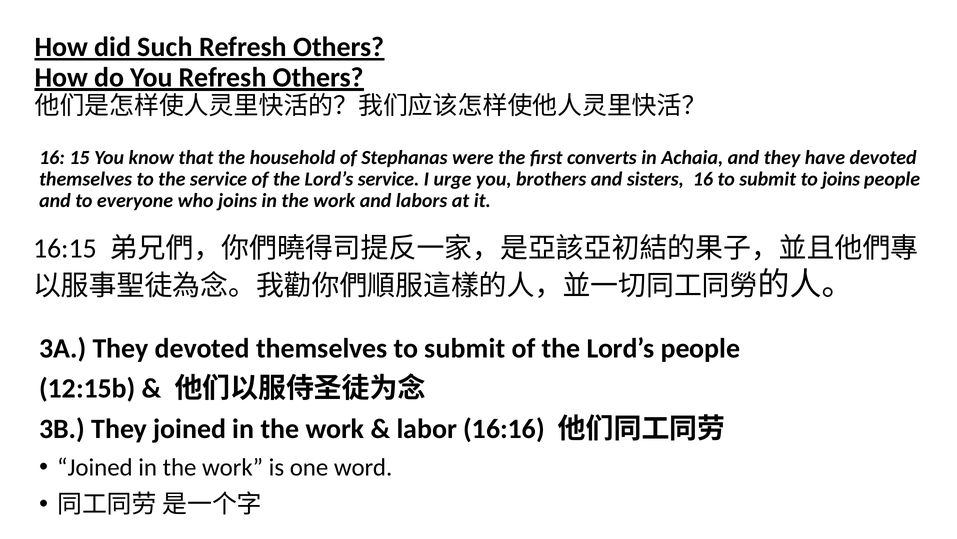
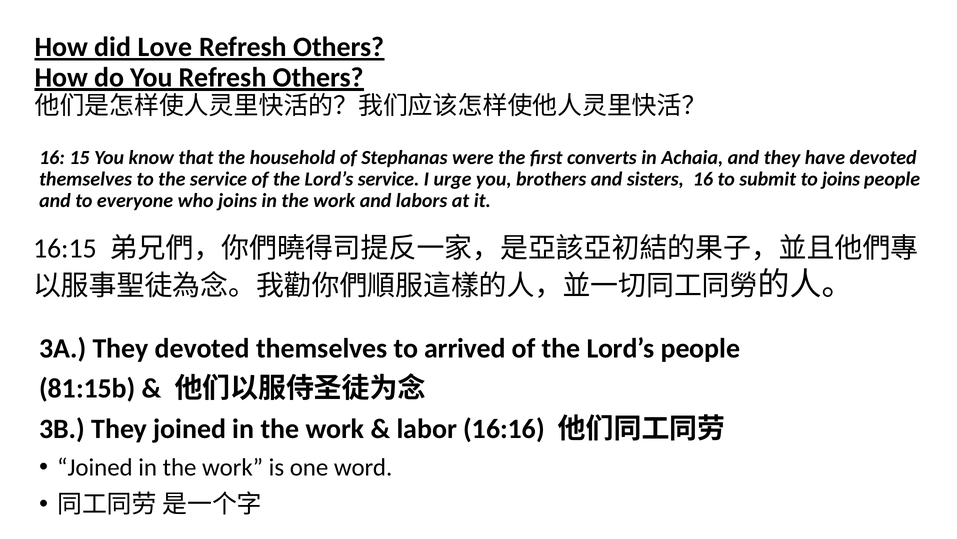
Such: Such -> Love (165, 47)
themselves to submit: submit -> arrived (465, 348)
12:15b: 12:15b -> 81:15b (87, 388)
